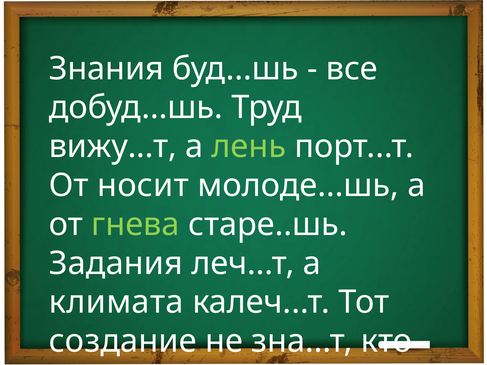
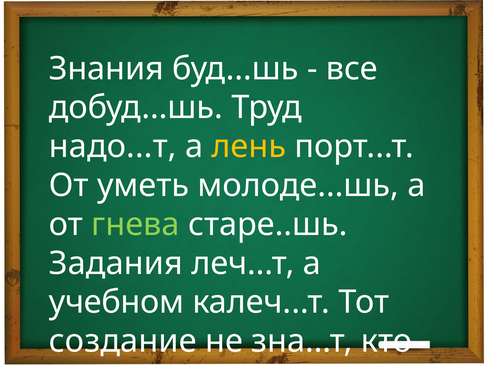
вижу...т: вижу...т -> надо...т (113, 147)
лень colour: light green -> yellow (249, 147)
носит: носит -> уметь (143, 186)
климата: климата -> учебном (117, 302)
